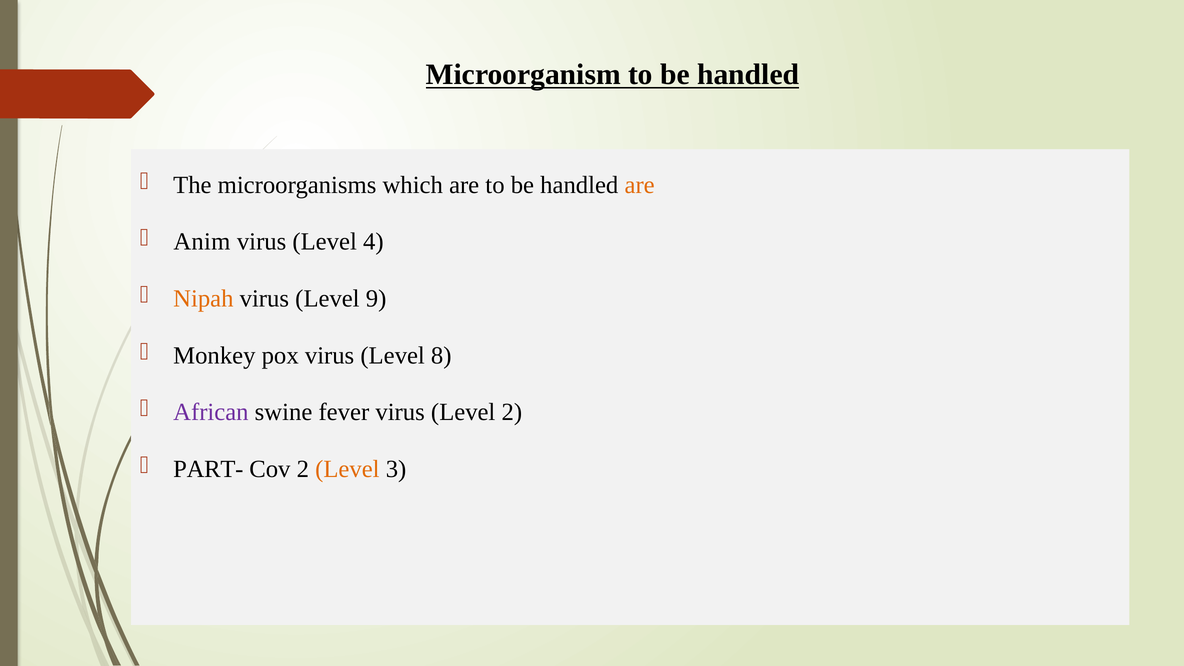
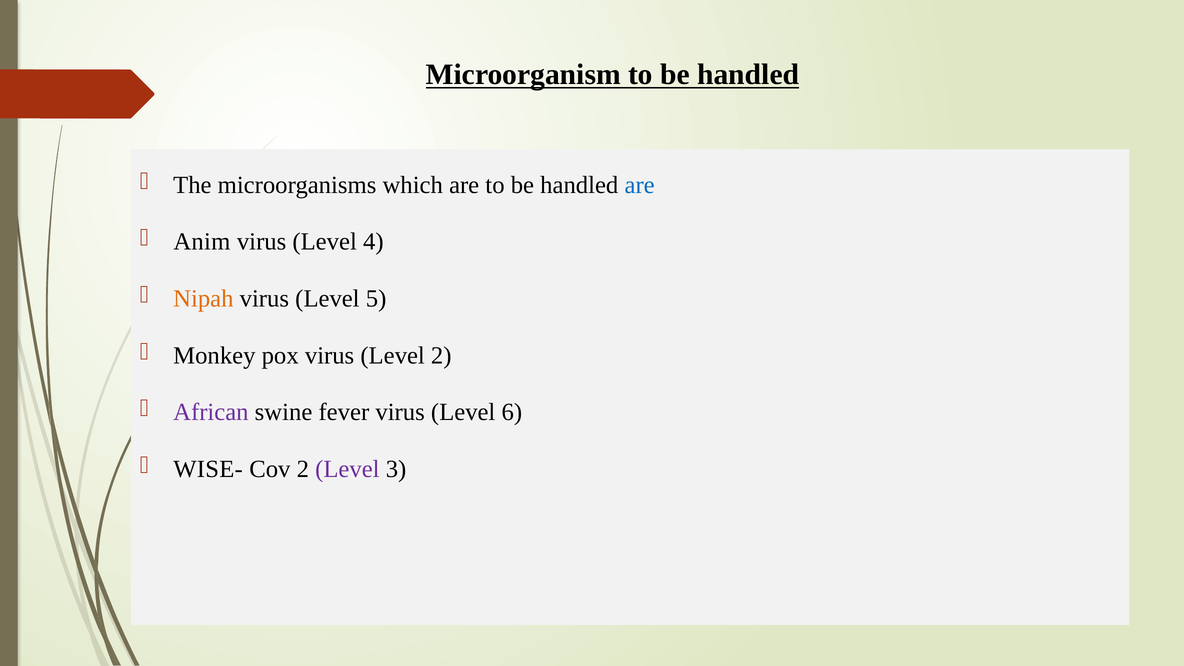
are colour: orange -> blue (640, 185)
9: 9 -> 5 (376, 299)
Level 8: 8 -> 2 (441, 355)
Level 2: 2 -> 6 (512, 412)
PART-: PART- -> WISE- (208, 469)
Level colour: orange -> purple (347, 469)
